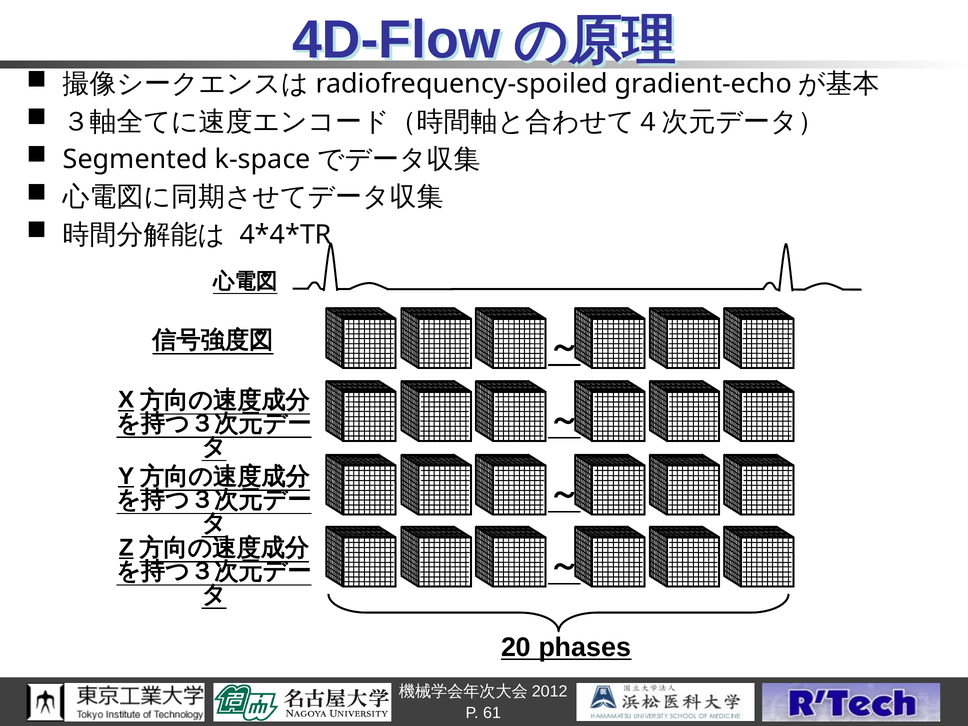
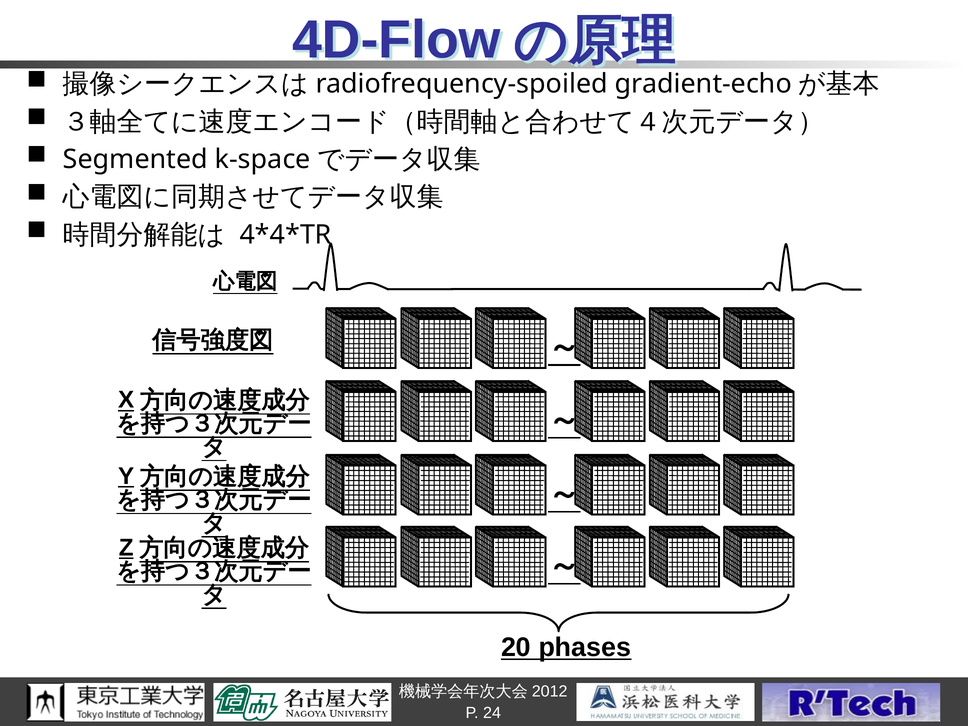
61: 61 -> 24 (492, 713)
